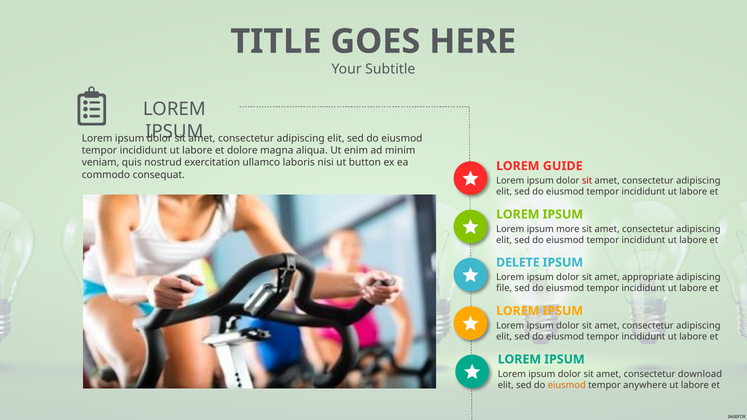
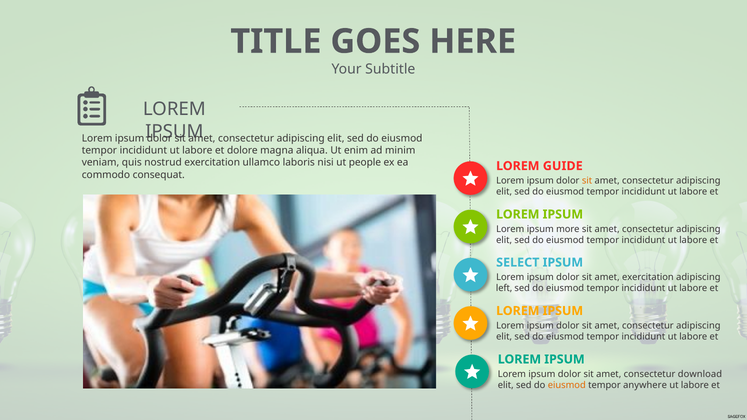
button: button -> people (365, 163)
sit colour: red -> orange (587, 181)
DELETE: DELETE -> SELECT (518, 263)
amet appropriate: appropriate -> exercitation (648, 277)
file: file -> left (504, 289)
